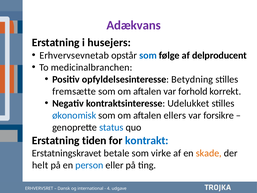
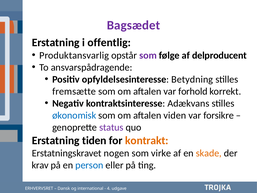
Adækvans: Adækvans -> Bagsædet (134, 25)
husejers: husejers -> offentlig (109, 43)
Erhvervsevnetab: Erhvervsevnetab -> Produktansvarlig (74, 55)
som colour: blue -> purple (148, 55)
medicinalbranchen: medicinalbranchen -> ansvarspådragende (92, 67)
Udelukket: Udelukket -> Adækvans (188, 103)
ellers: ellers -> viden (175, 115)
status colour: blue -> purple (111, 127)
kontrakt colour: blue -> orange (147, 140)
betale: betale -> nogen (117, 153)
helt: helt -> krav (40, 165)
